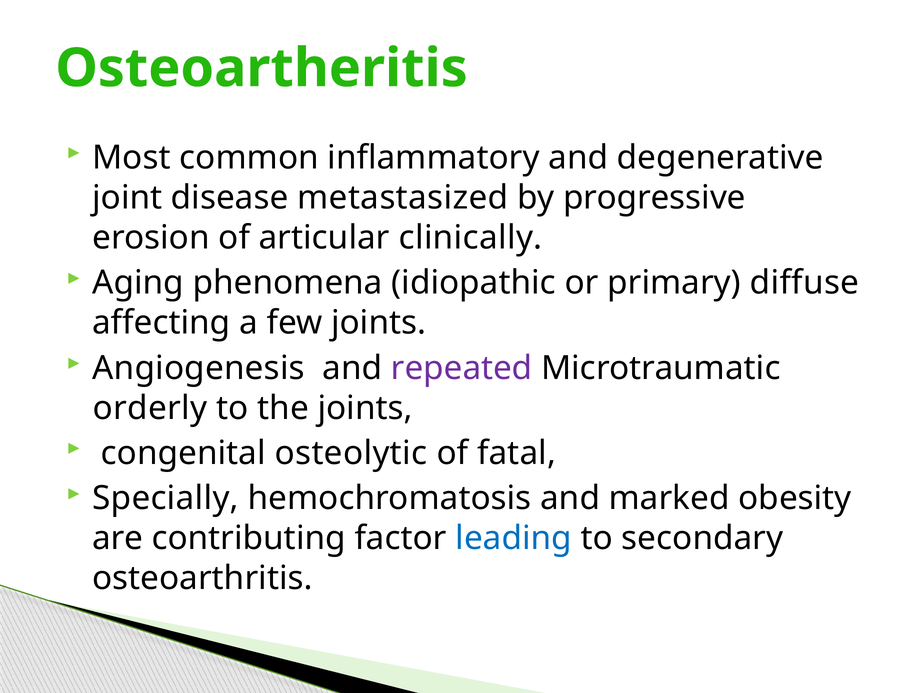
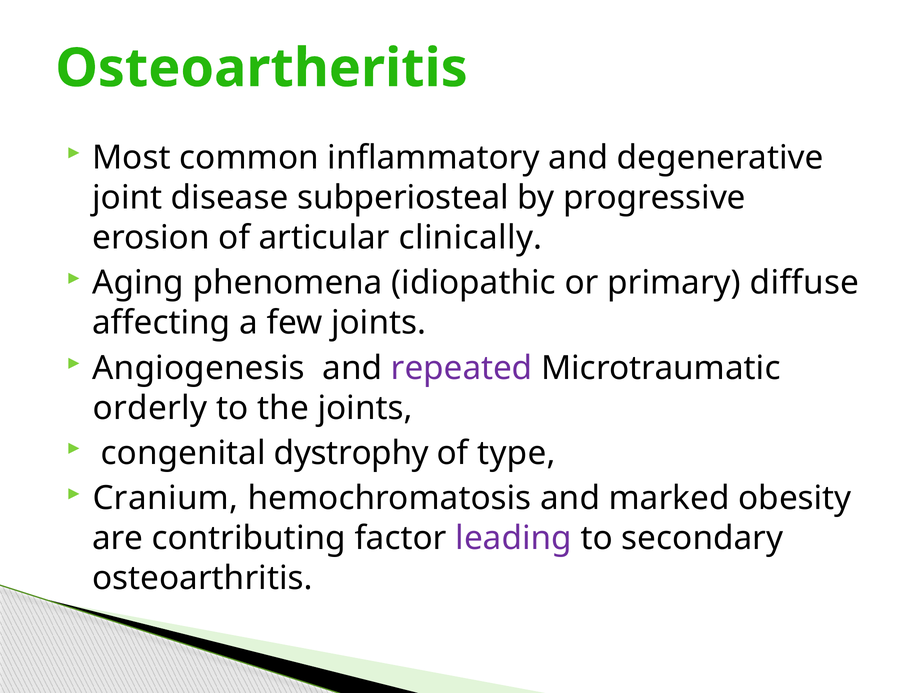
metastasized: metastasized -> subperiosteal (403, 198)
osteolytic: osteolytic -> dystrophy (351, 453)
fatal: fatal -> type (516, 453)
Specially: Specially -> Cranium (165, 498)
leading colour: blue -> purple (514, 538)
